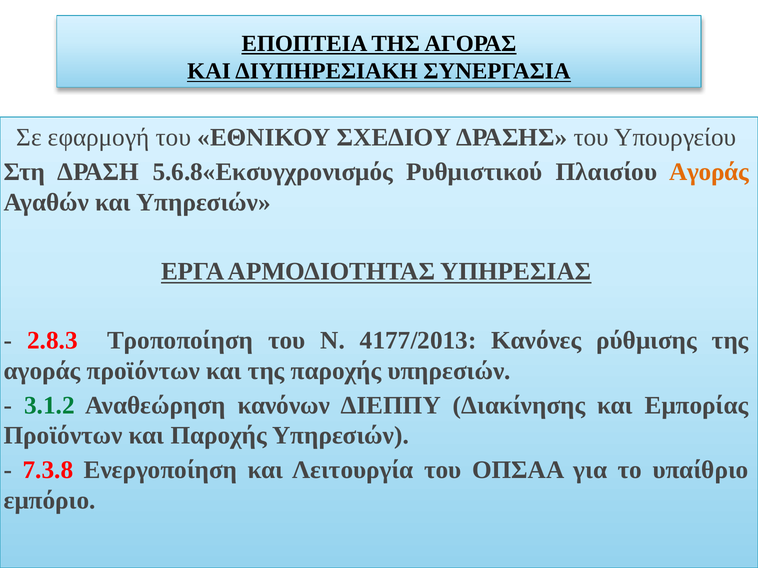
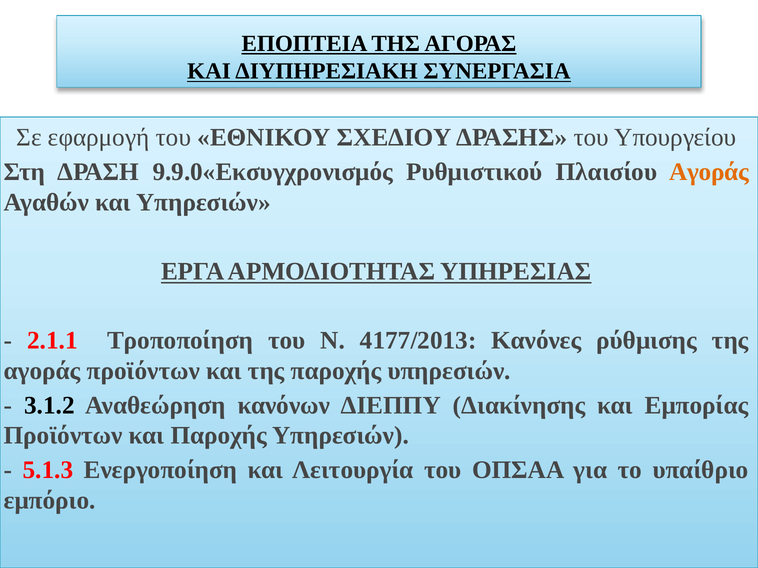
5.6.8«Εκσυγχρονισμός: 5.6.8«Εκσυγχρονισμός -> 9.9.0«Εκσυγχρονισμός (273, 172)
2.8.3: 2.8.3 -> 2.1.1 (52, 341)
3.1.2 colour: green -> black (50, 406)
7.3.8: 7.3.8 -> 5.1.3 (48, 470)
